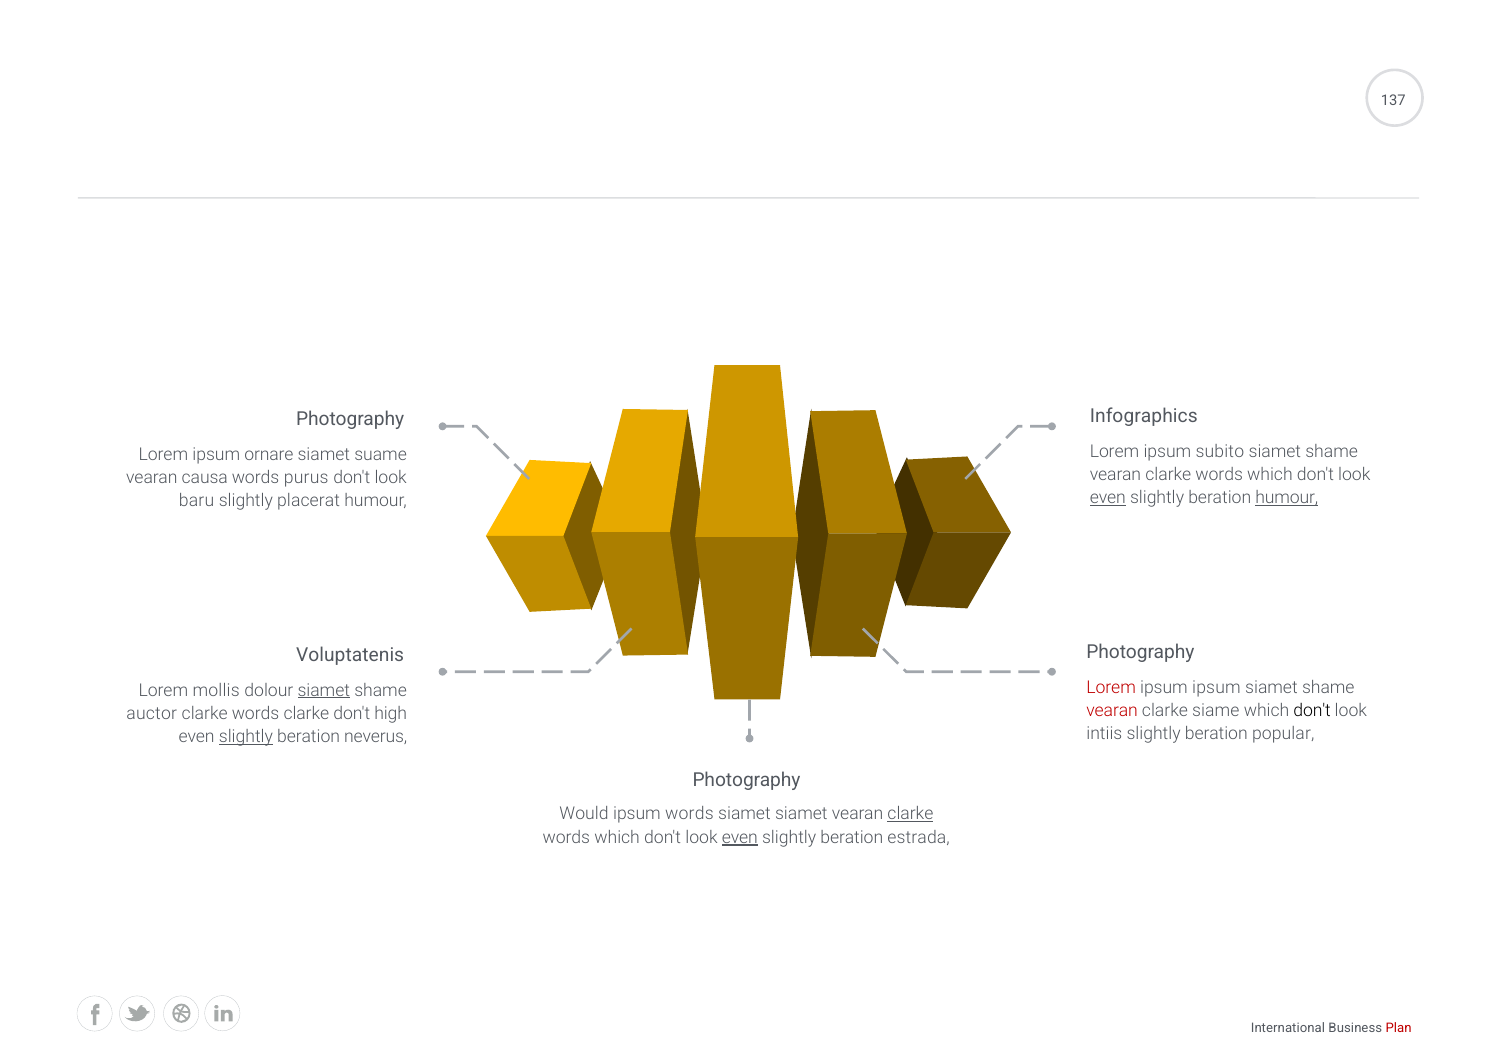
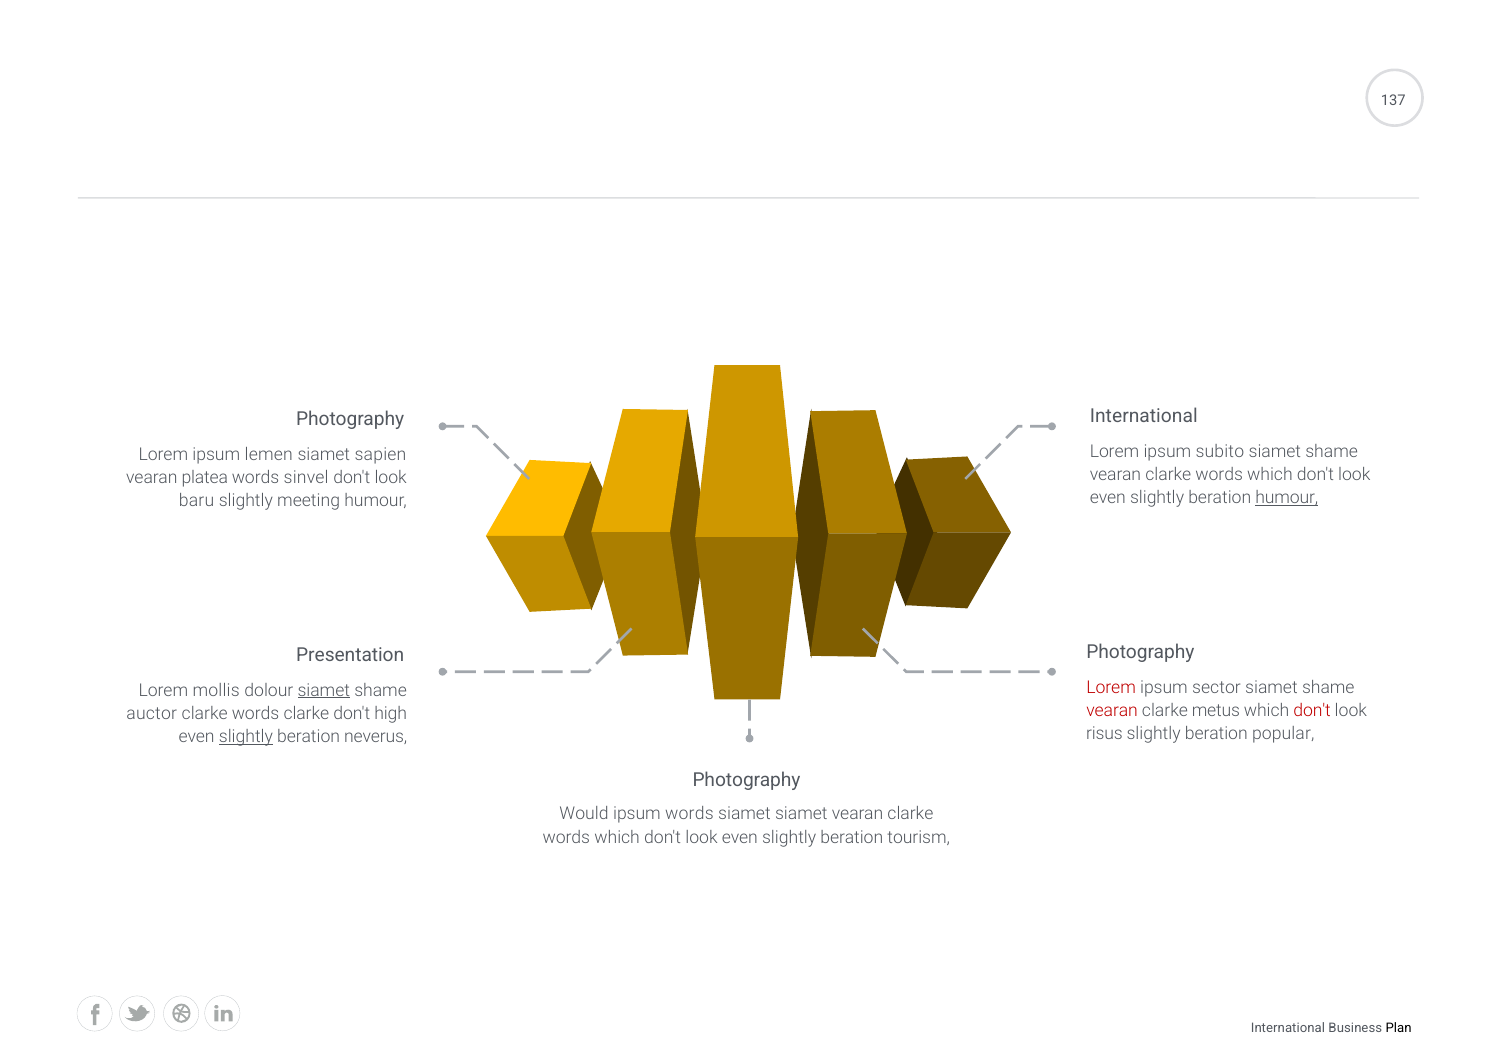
Infographics: Infographics -> International (1144, 416)
ornare: ornare -> lemen (269, 454)
suame: suame -> sapien (381, 454)
causa: causa -> platea (205, 478)
purus: purus -> sinvel (306, 478)
even underline: present -> none (1108, 498)
placerat: placerat -> meeting (309, 501)
Voluptatenis: Voluptatenis -> Presentation (350, 655)
ipsum ipsum: ipsum -> sector (1217, 687)
siame: siame -> metus (1216, 711)
don't colour: black -> red (1312, 711)
intiis: intiis -> risus (1104, 734)
clarke underline: present -> none (910, 814)
even underline: present -> none (740, 837)
estrada: estrada -> tourism (919, 837)
Plan colour: red -> black (1399, 1028)
